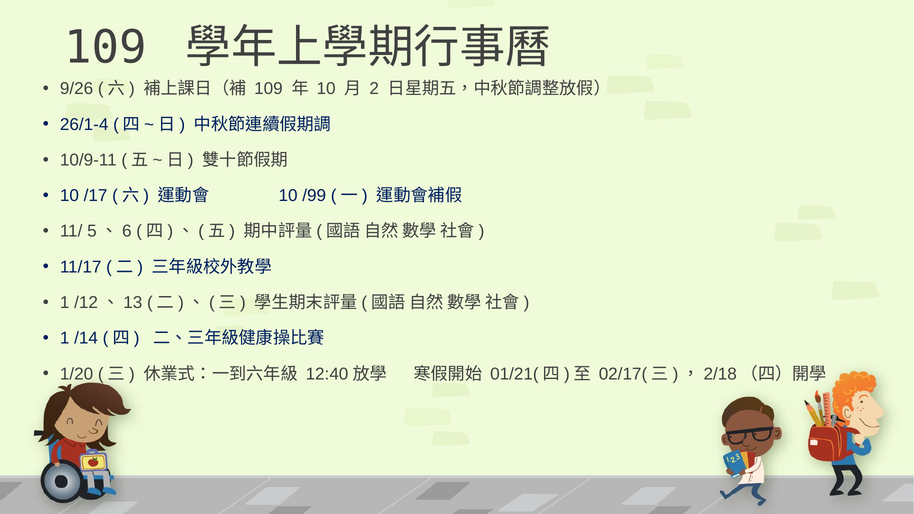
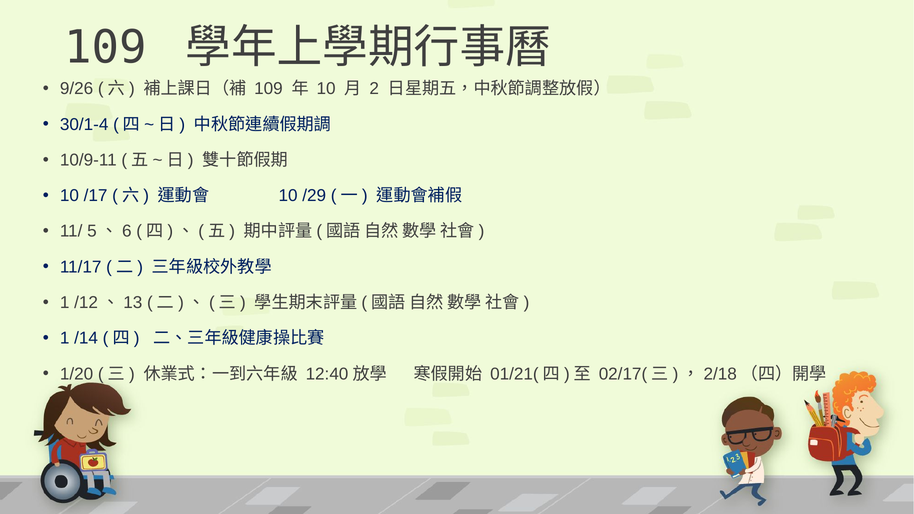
26/1-4: 26/1-4 -> 30/1-4 (84, 124)
/99: /99 -> /29 (314, 196)
